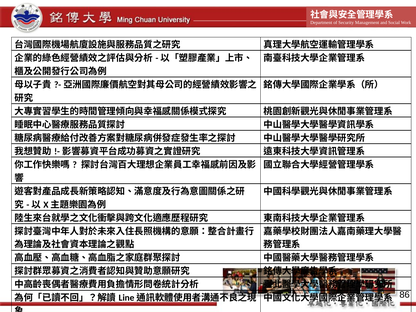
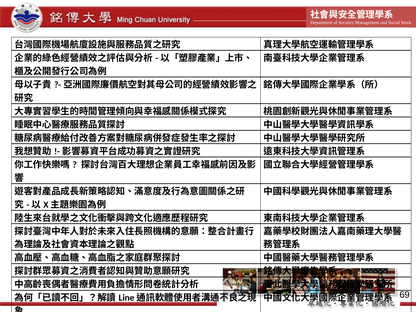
86: 86 -> 69 (405, 295)
